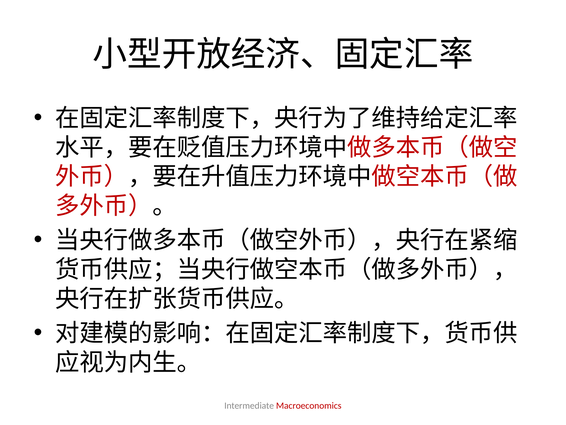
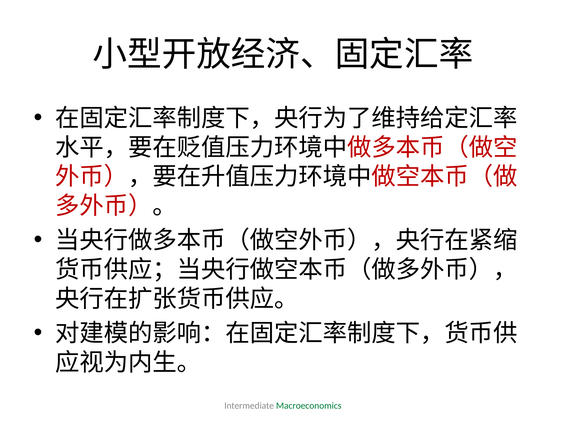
Macroeconomics colour: red -> green (309, 405)
